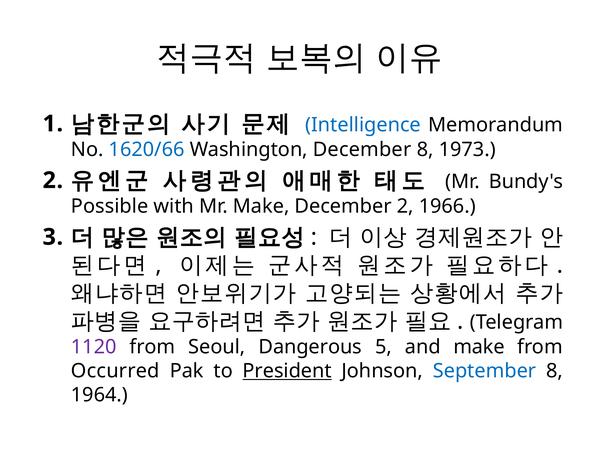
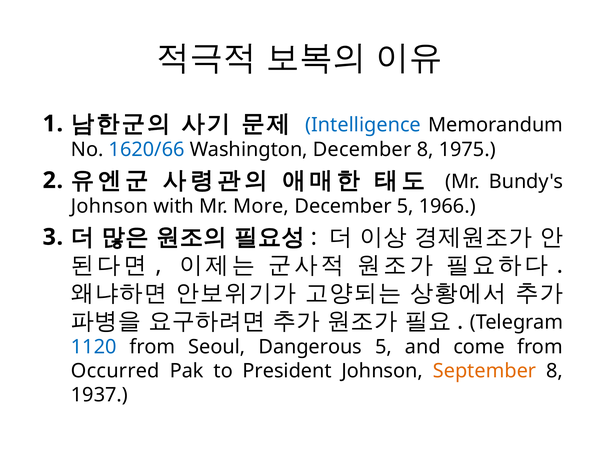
1973: 1973 -> 1975 (467, 149)
Possible: Possible -> Johnson (110, 206)
Mr Make: Make -> More (261, 206)
December 2: 2 -> 5 (405, 206)
1120 colour: purple -> blue (94, 346)
and make: make -> come (479, 346)
President underline: present -> none (287, 370)
September colour: blue -> orange (485, 370)
1964: 1964 -> 1937 (99, 394)
